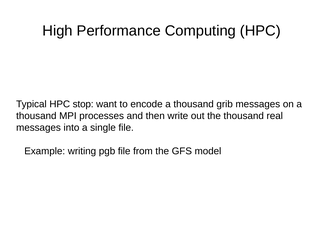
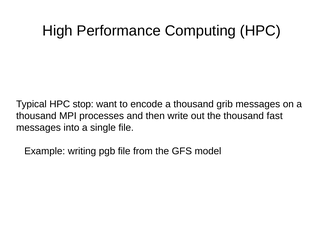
real: real -> fast (275, 116)
